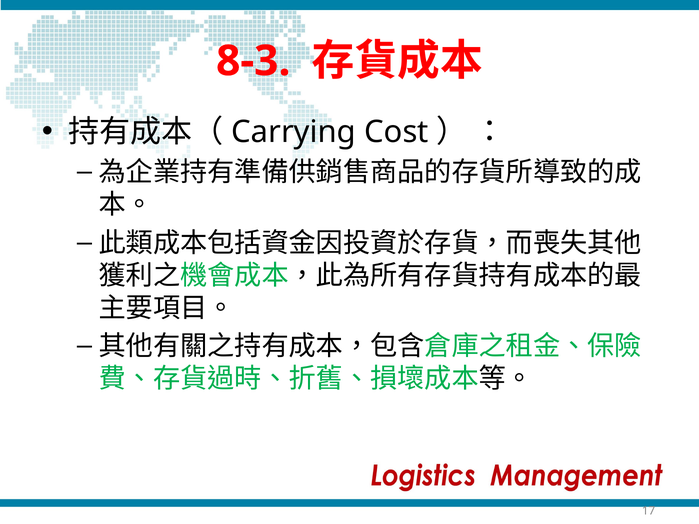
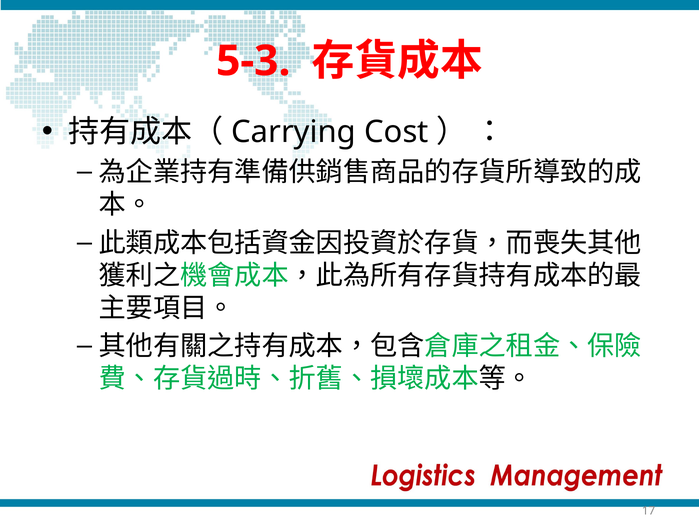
8-3: 8-3 -> 5-3 (253, 61)
